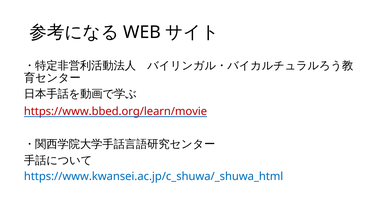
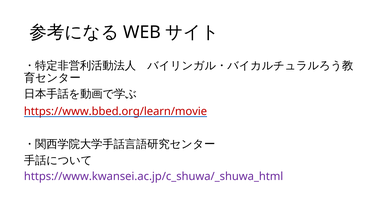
https://www.kwansei.ac.jp/c_shuwa/_shuwa_html colour: blue -> purple (154, 176)
